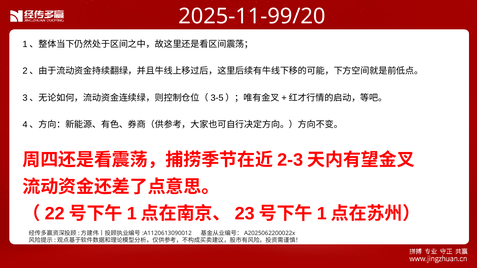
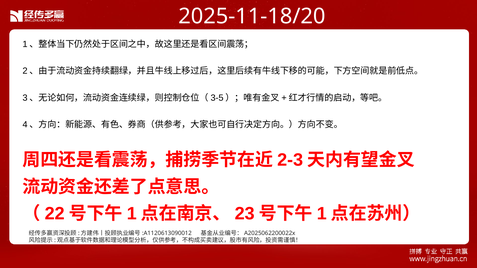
2025-11-99/20: 2025-11-99/20 -> 2025-11-18/20 (252, 16)
